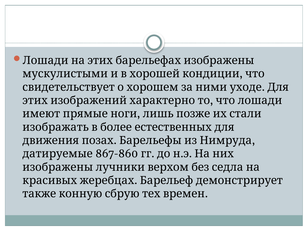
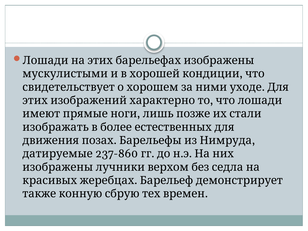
867-860: 867-860 -> 237-860 (117, 154)
